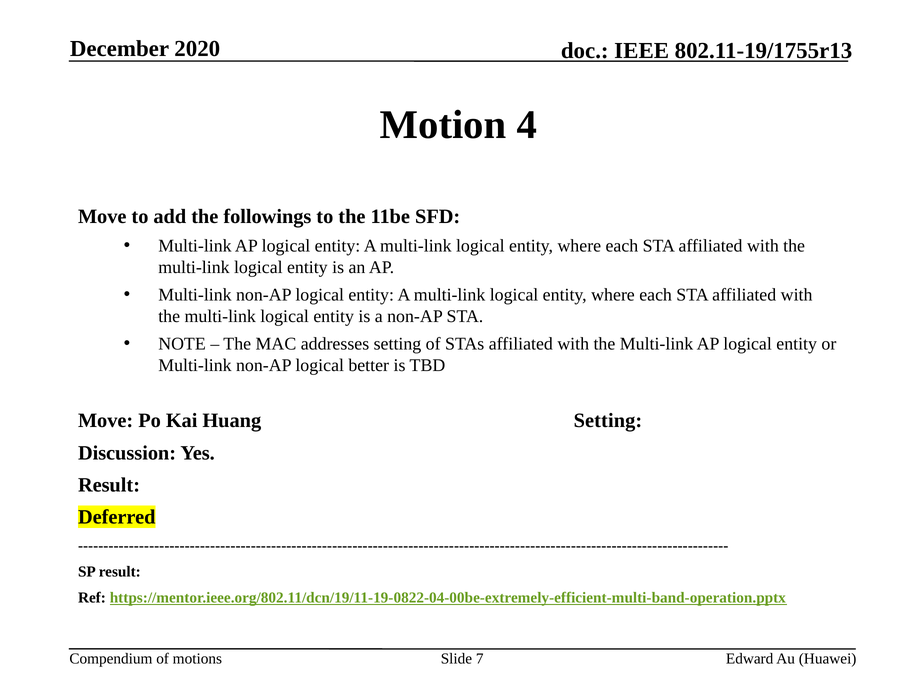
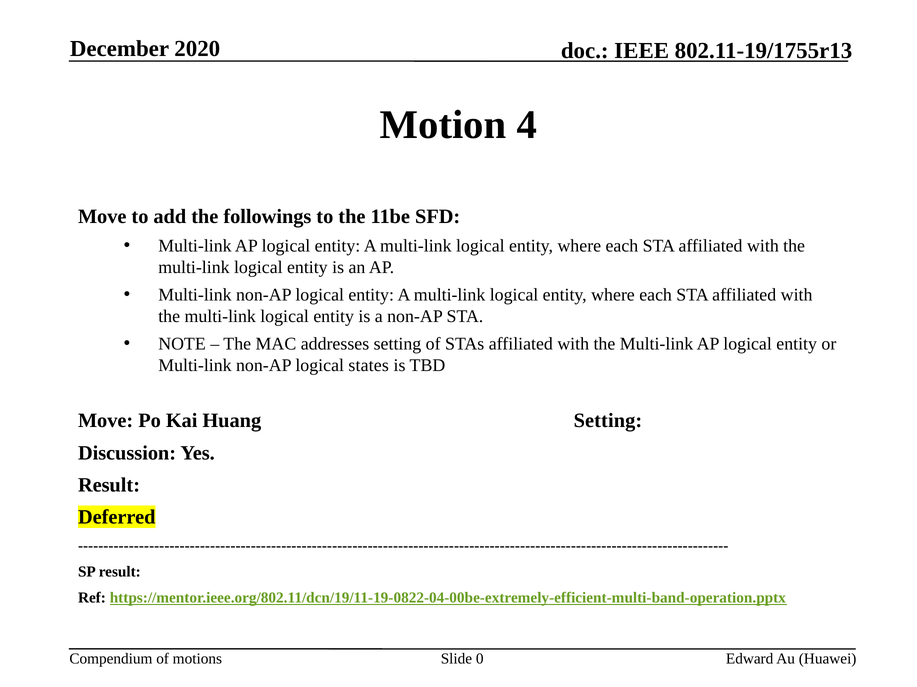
better: better -> states (369, 366)
7: 7 -> 0 (480, 660)
